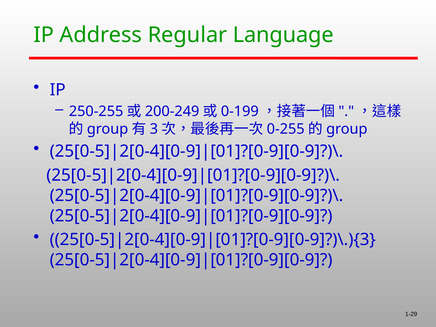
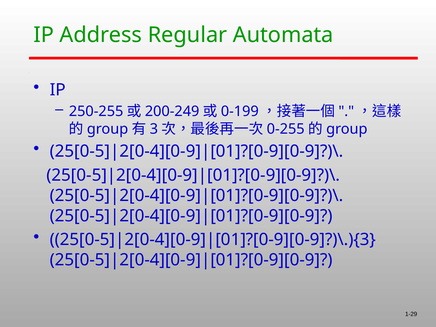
Language: Language -> Automata (283, 35)
